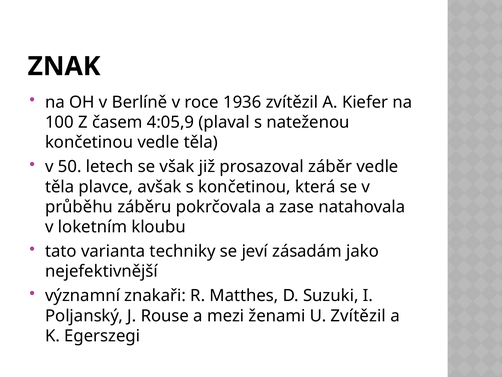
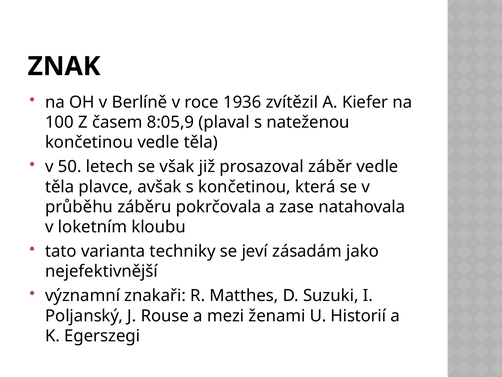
4:05,9: 4:05,9 -> 8:05,9 (171, 122)
U Zvítězil: Zvítězil -> Historií (358, 315)
